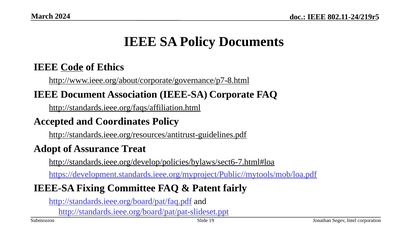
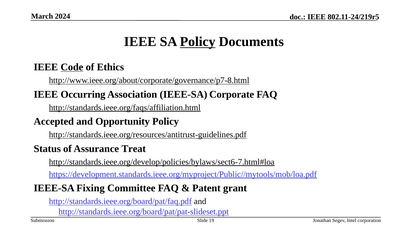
Policy underline: none -> present (198, 42)
Document: Document -> Occurring (83, 94)
Coordinates: Coordinates -> Opportunity (123, 121)
Adopt: Adopt -> Status (47, 148)
fairly: fairly -> grant (235, 188)
